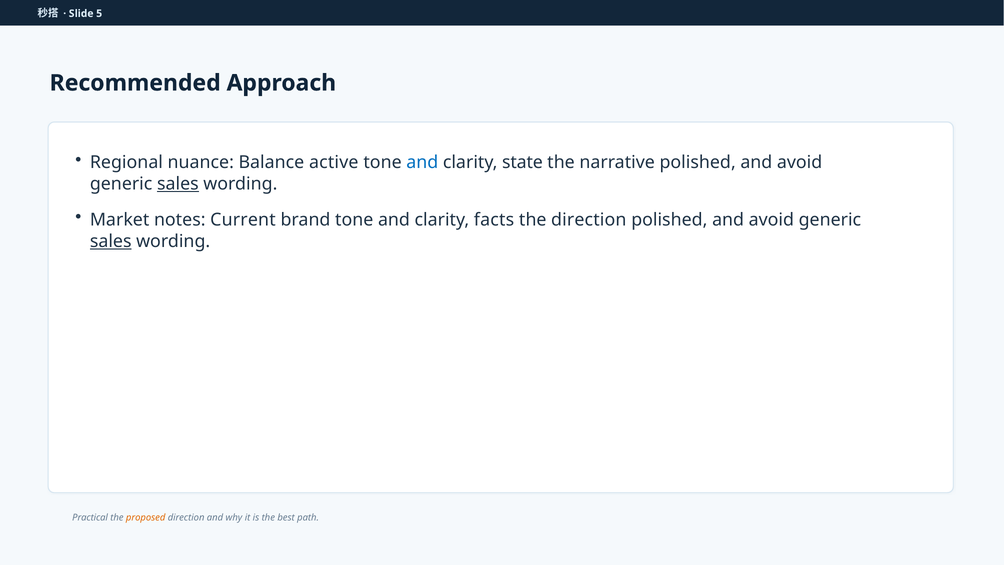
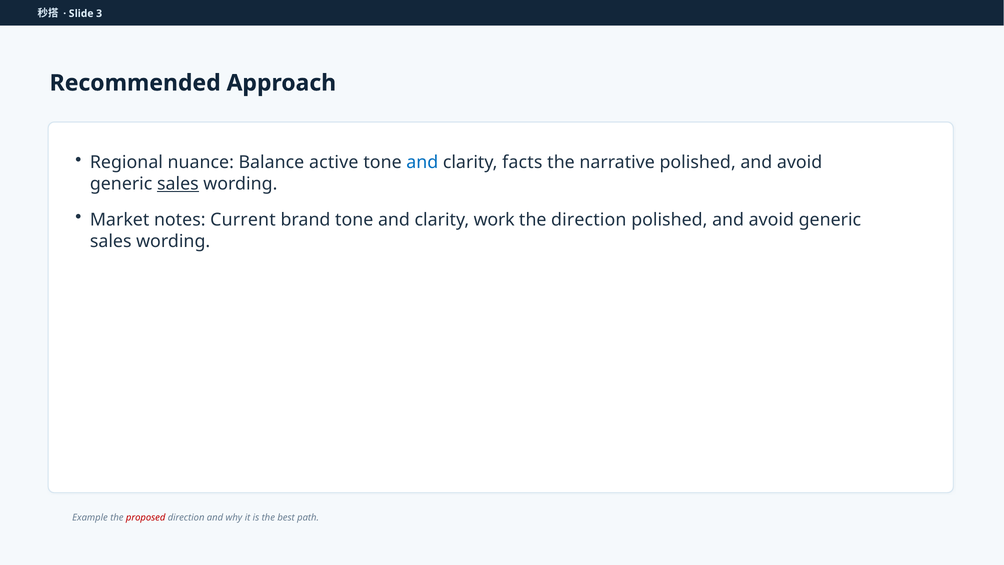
5: 5 -> 3 (99, 14)
state: state -> facts (522, 162)
facts: facts -> work (494, 220)
sales underline: present -> none (111, 241)
Practical: Practical -> Example (90, 517)
proposed colour: orange -> red (146, 517)
